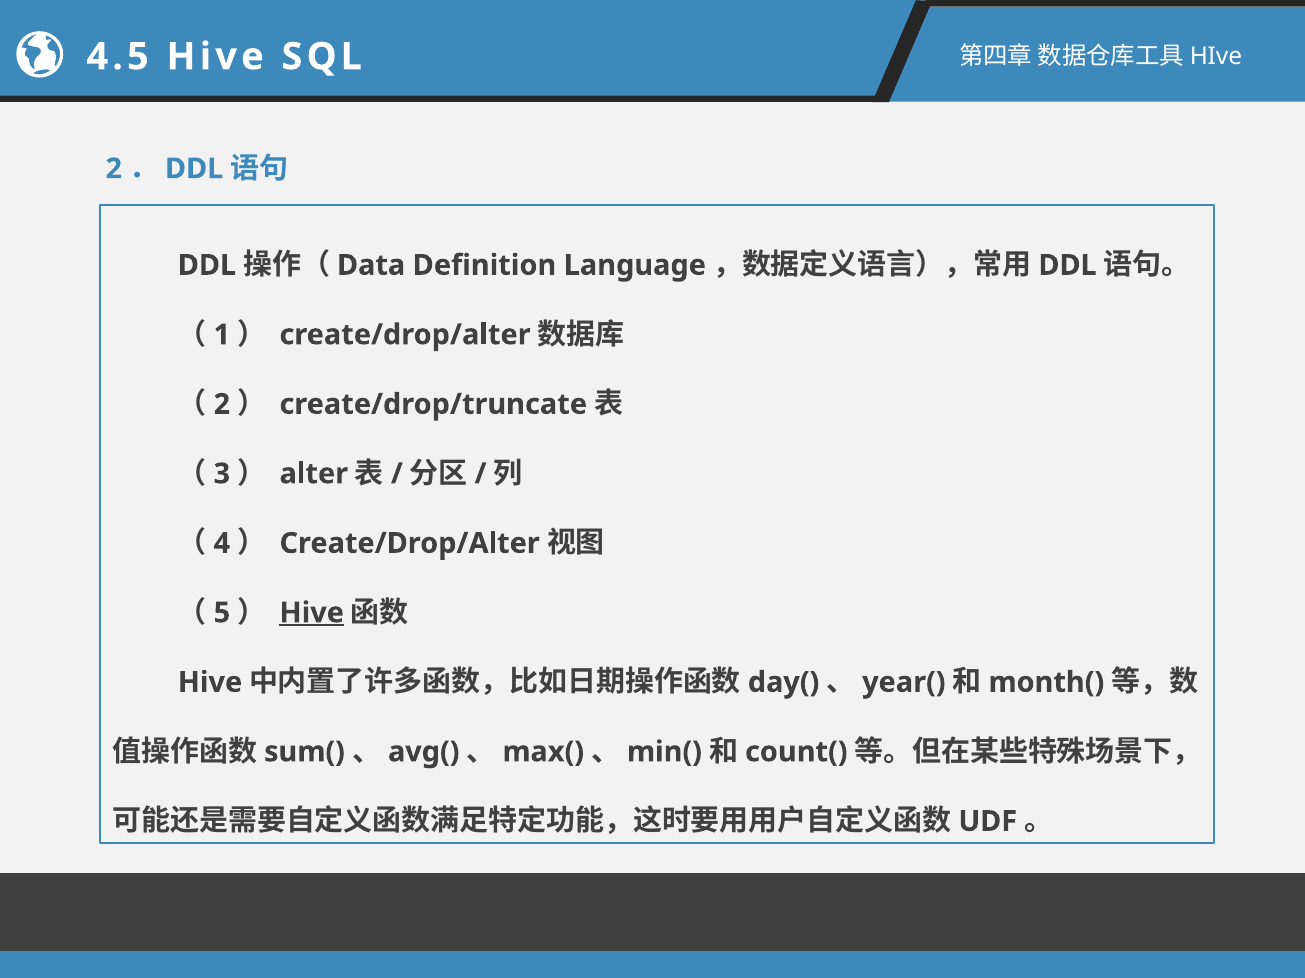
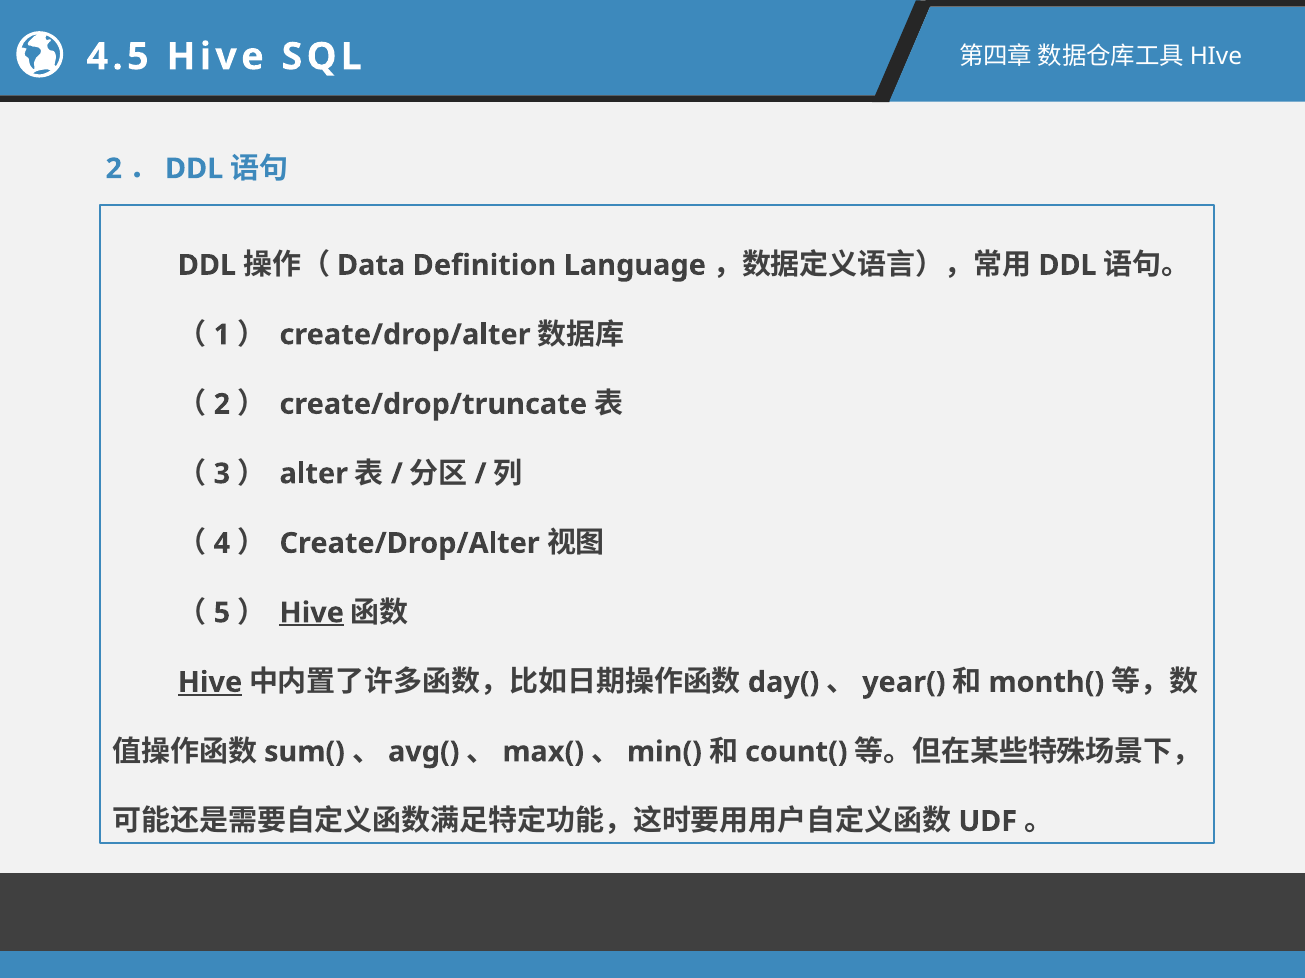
Hive underline: none -> present (210, 683)
